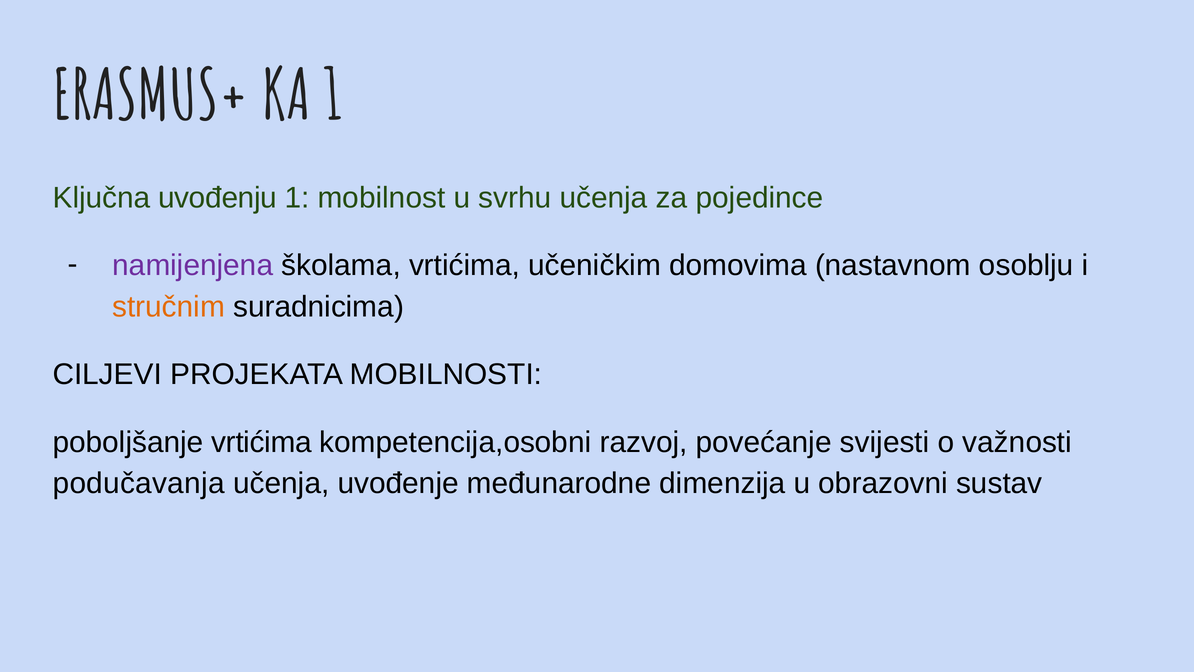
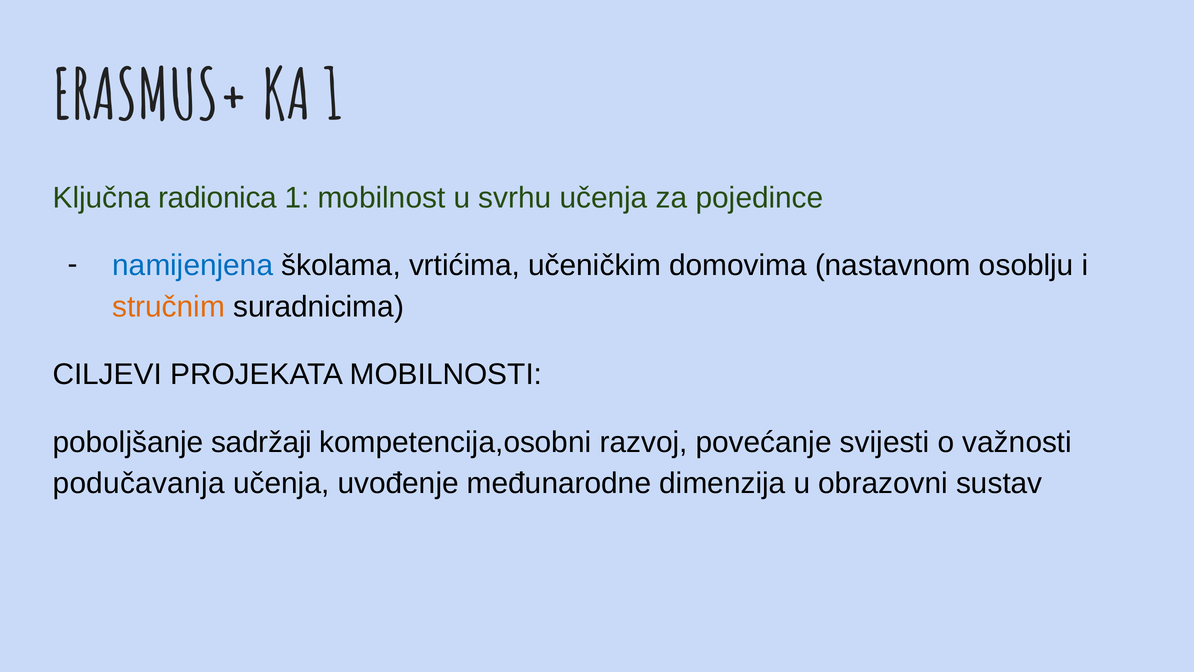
uvođenju: uvođenju -> radionica (218, 198)
namijenjena colour: purple -> blue (193, 265)
poboljšanje vrtićima: vrtićima -> sadržaji (262, 442)
